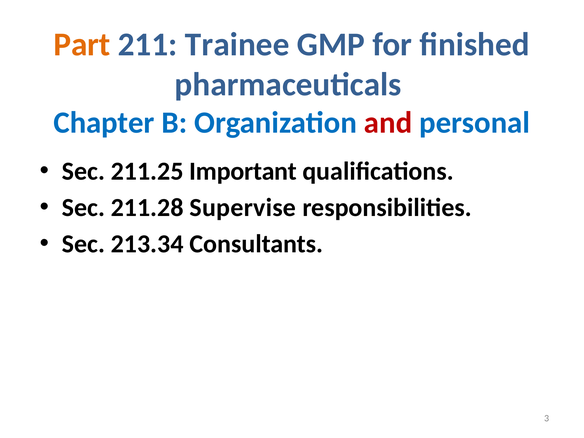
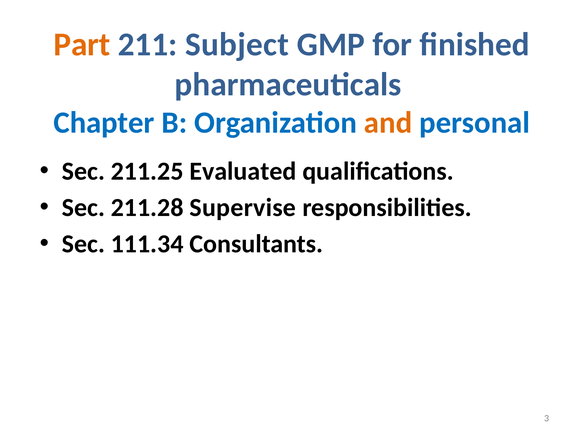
Trainee: Trainee -> Subject (237, 45)
and colour: red -> orange (388, 123)
Important: Important -> Evaluated (243, 171)
213.34: 213.34 -> 111.34 (147, 244)
